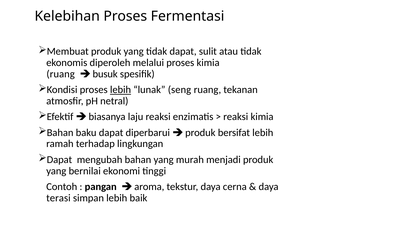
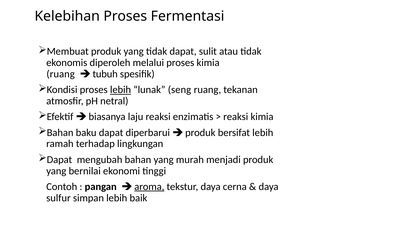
busuk: busuk -> tubuh (105, 74)
aroma underline: none -> present (149, 186)
terasi: terasi -> sulfur (58, 198)
